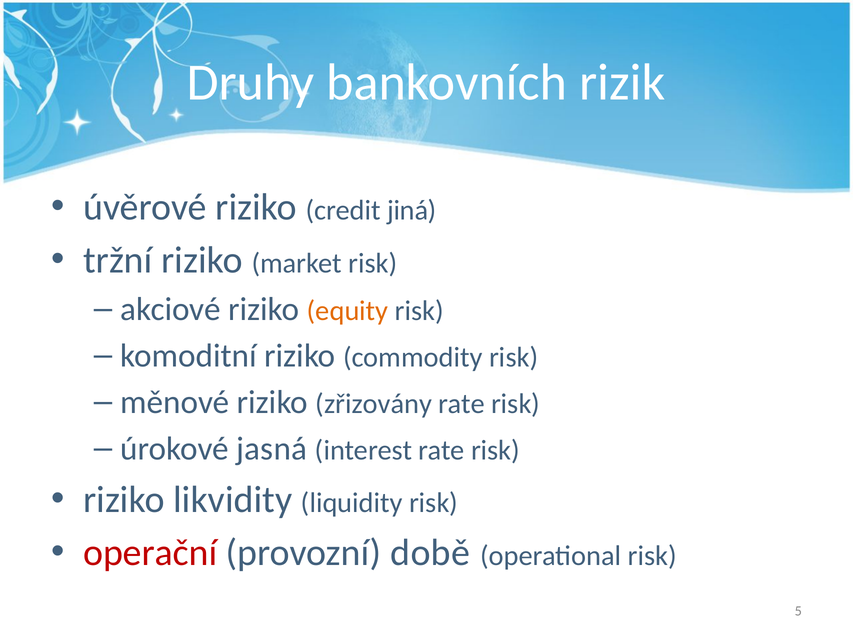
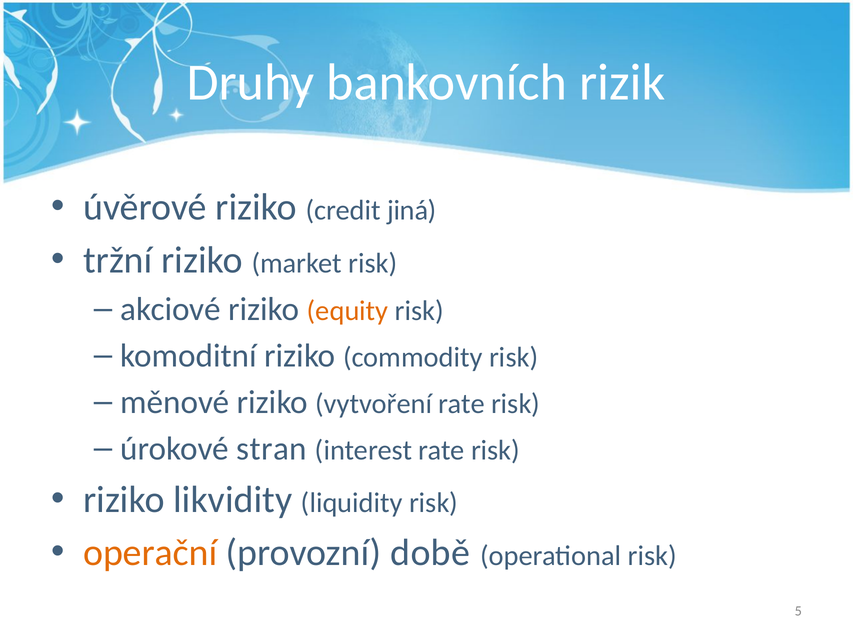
zřizovány: zřizovány -> vytvoření (374, 404)
jasná: jasná -> stran (272, 449)
operační colour: red -> orange (150, 552)
